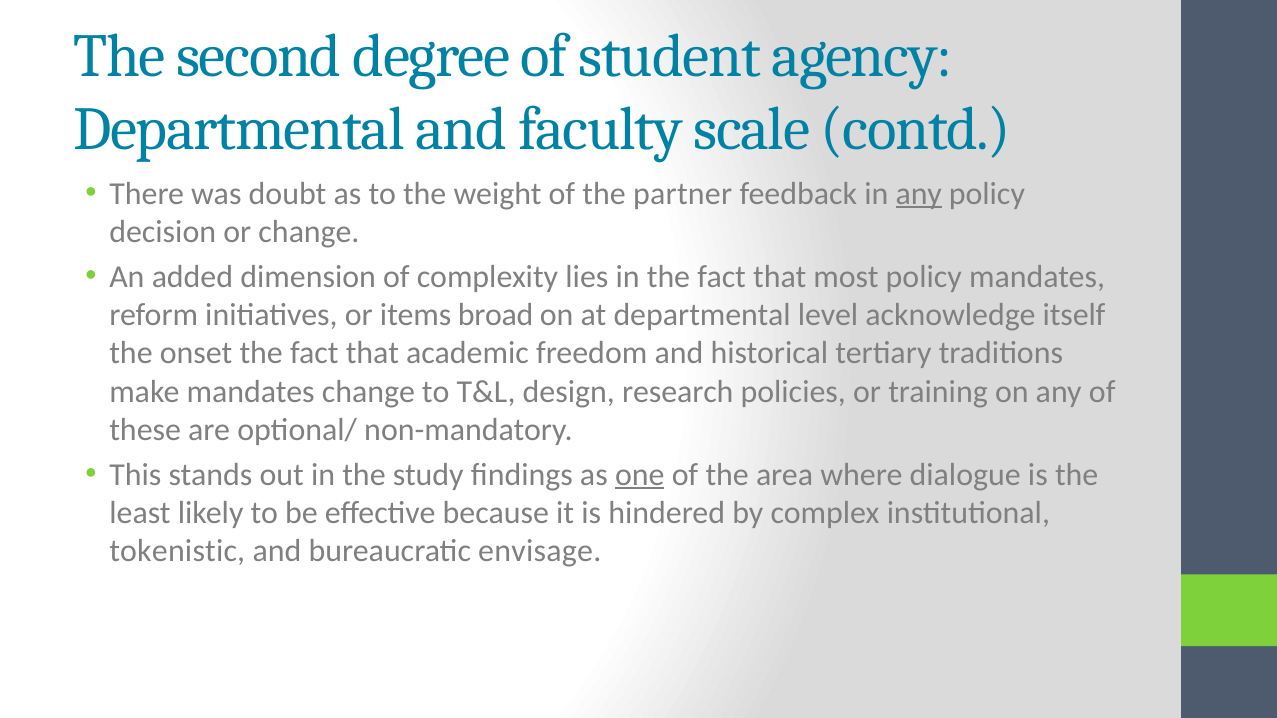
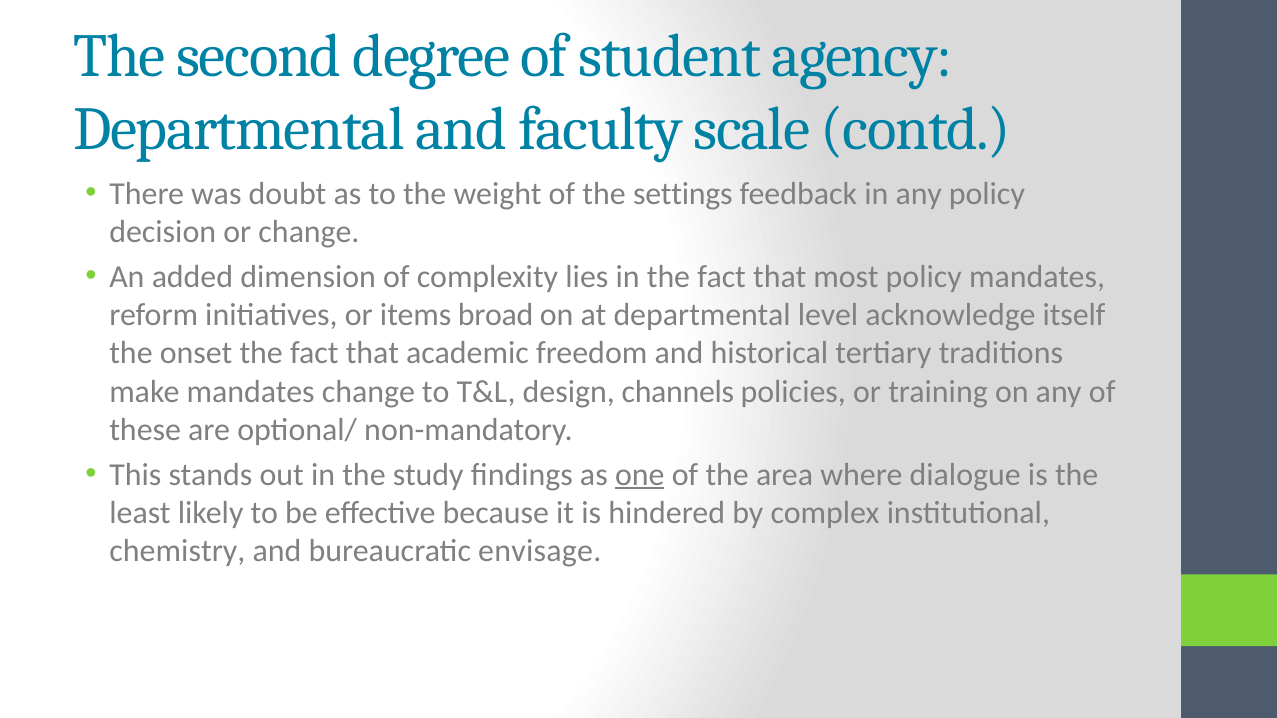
partner: partner -> settings (683, 194)
any underline: present -> none (919, 194)
research: research -> channels (678, 392)
tokenistic: tokenistic -> chemistry (177, 551)
